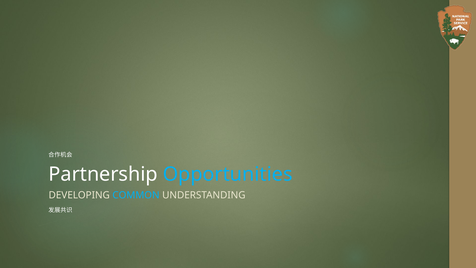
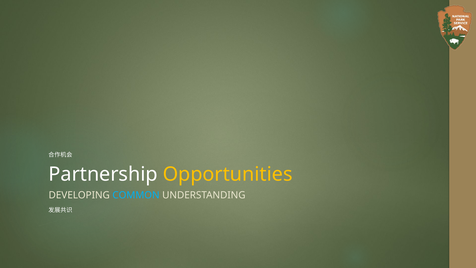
Opportunities colour: light blue -> yellow (228, 174)
